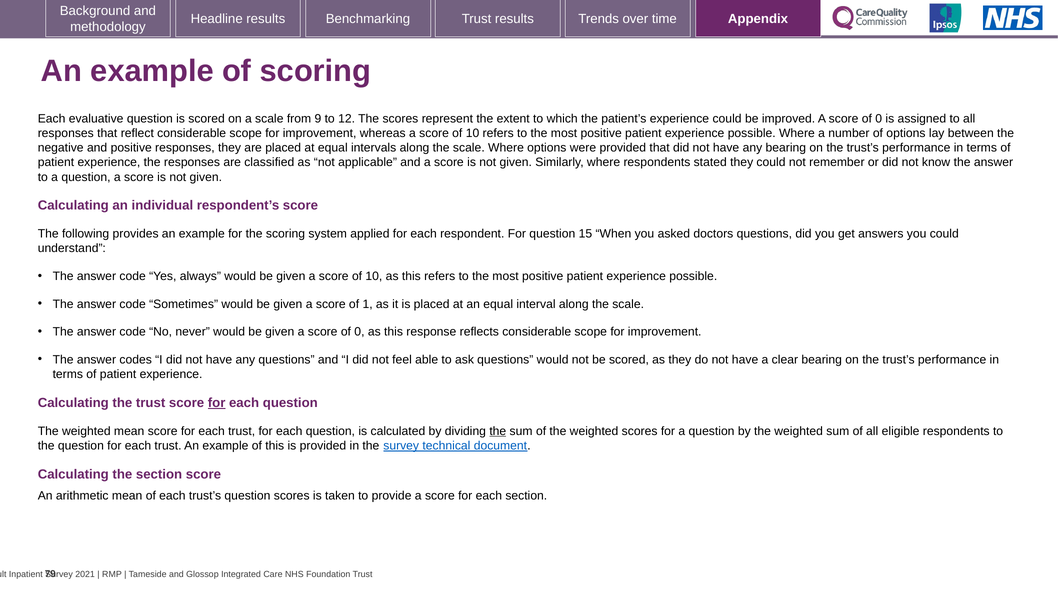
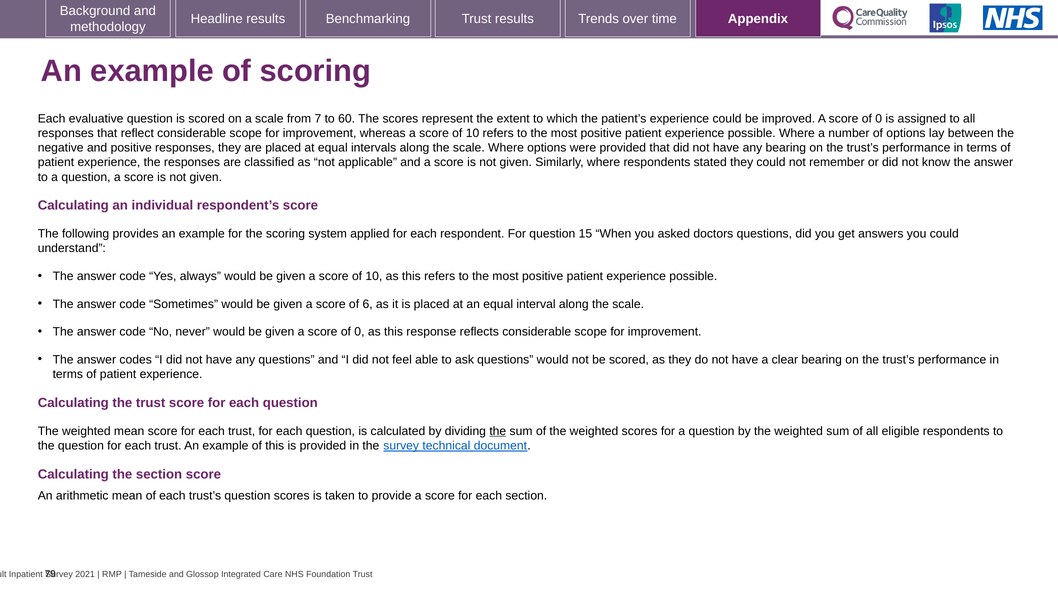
9: 9 -> 7 (318, 119)
12: 12 -> 60 (347, 119)
1: 1 -> 6 (368, 304)
for underline: present -> none (217, 403)
